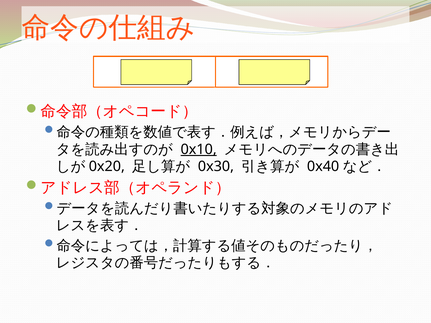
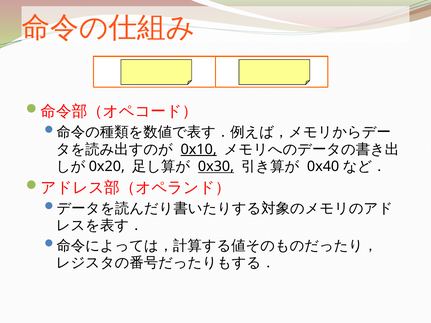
0x30 underline: none -> present (216, 167)
